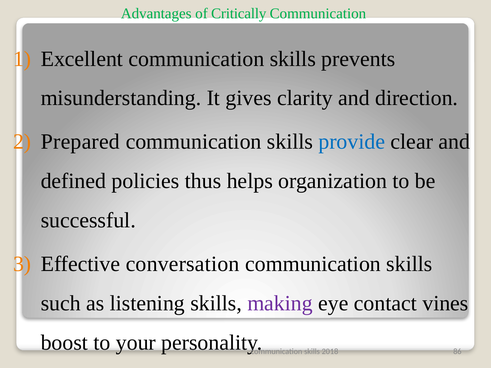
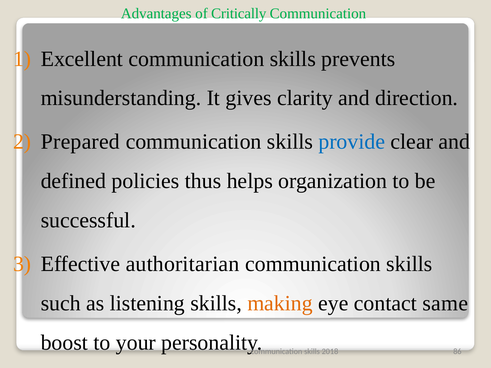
conversation: conversation -> authoritarian (183, 264)
making colour: purple -> orange (280, 304)
vines: vines -> same (445, 304)
